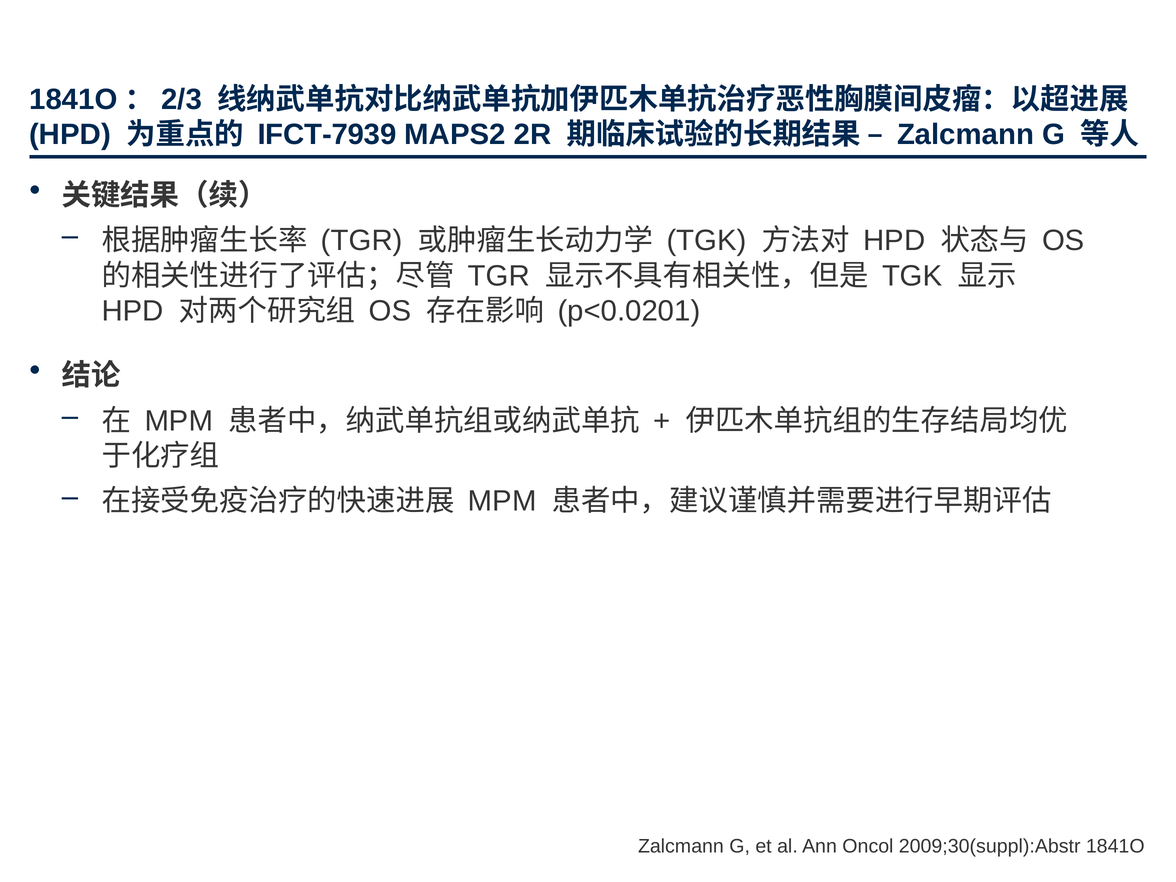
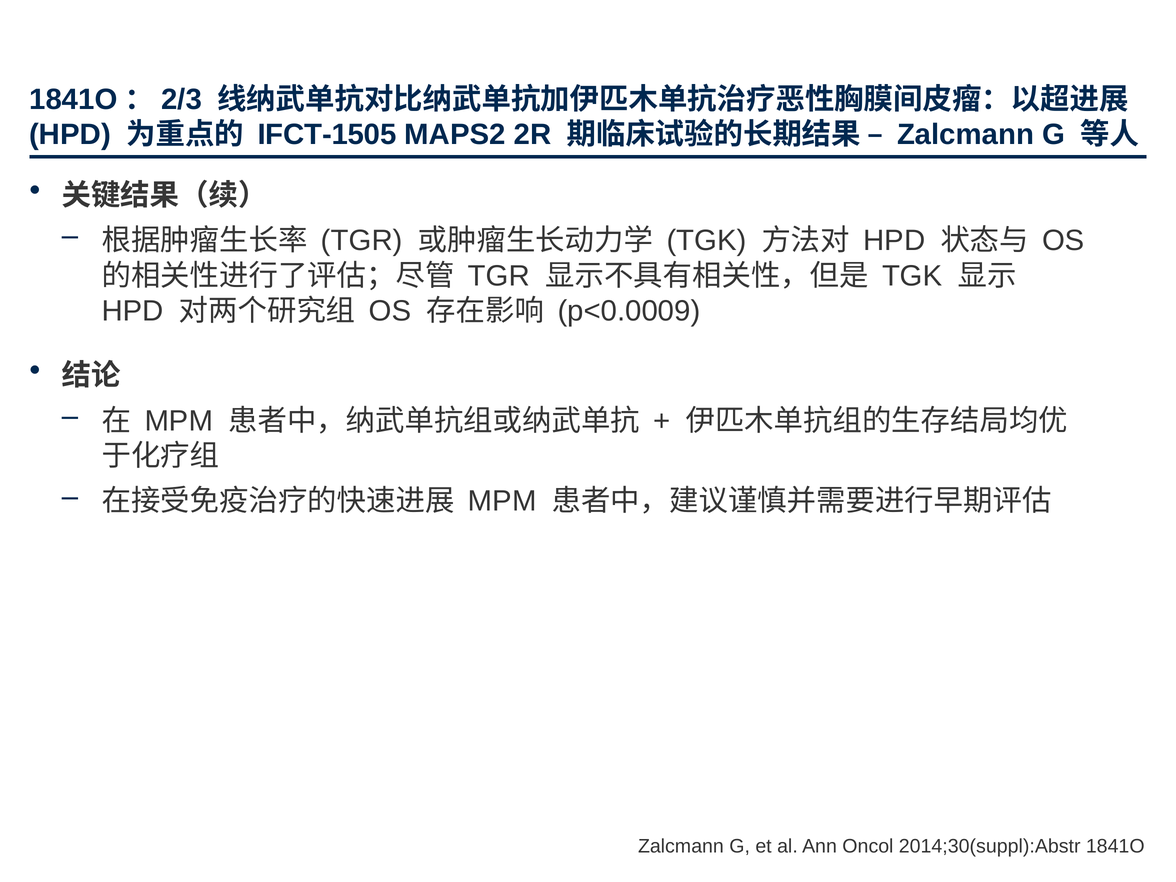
IFCT-7939: IFCT-7939 -> IFCT-1505 (327, 135)
p<0.0201: p<0.0201 -> p<0.0009 (629, 311)
2009;30(suppl):Abstr: 2009;30(suppl):Abstr -> 2014;30(suppl):Abstr (990, 846)
